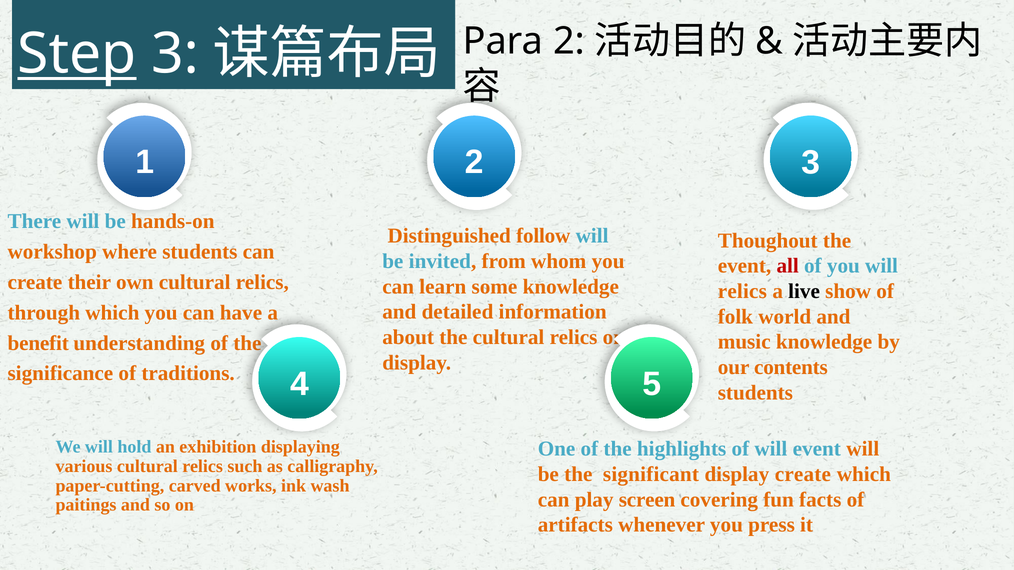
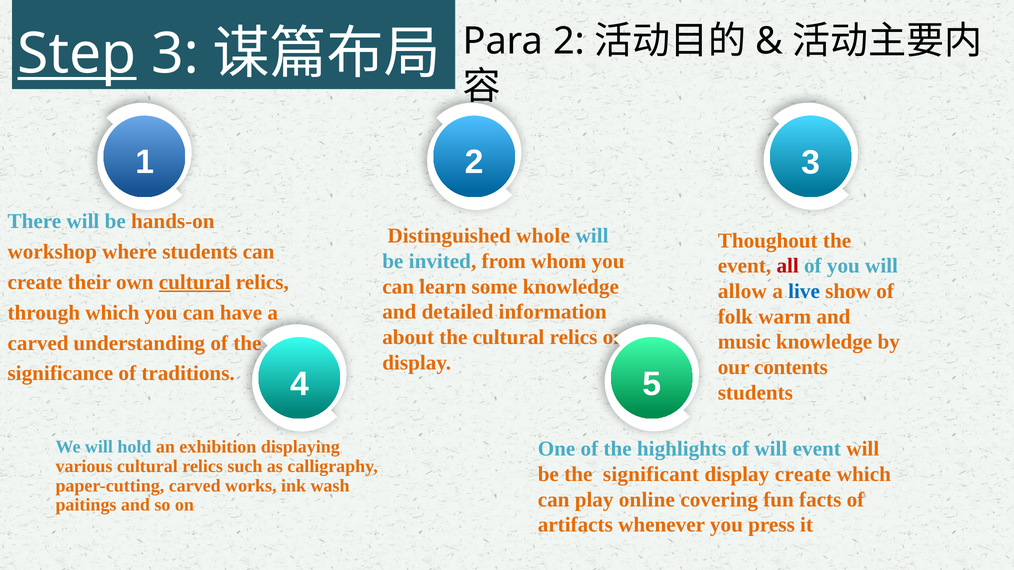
follow: follow -> whole (543, 236)
cultural underline: none -> present (195, 282)
relics: relics -> allow (742, 291)
live colour: black -> blue (804, 291)
world: world -> warm (785, 317)
benefit: benefit -> carved (38, 343)
screen: screen -> online (647, 500)
